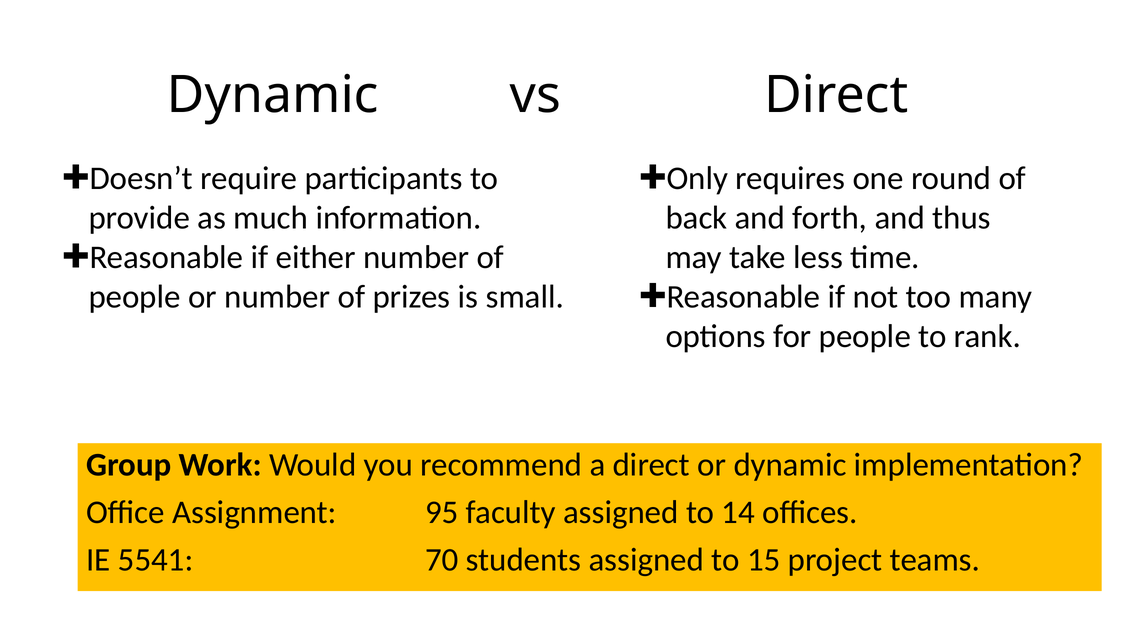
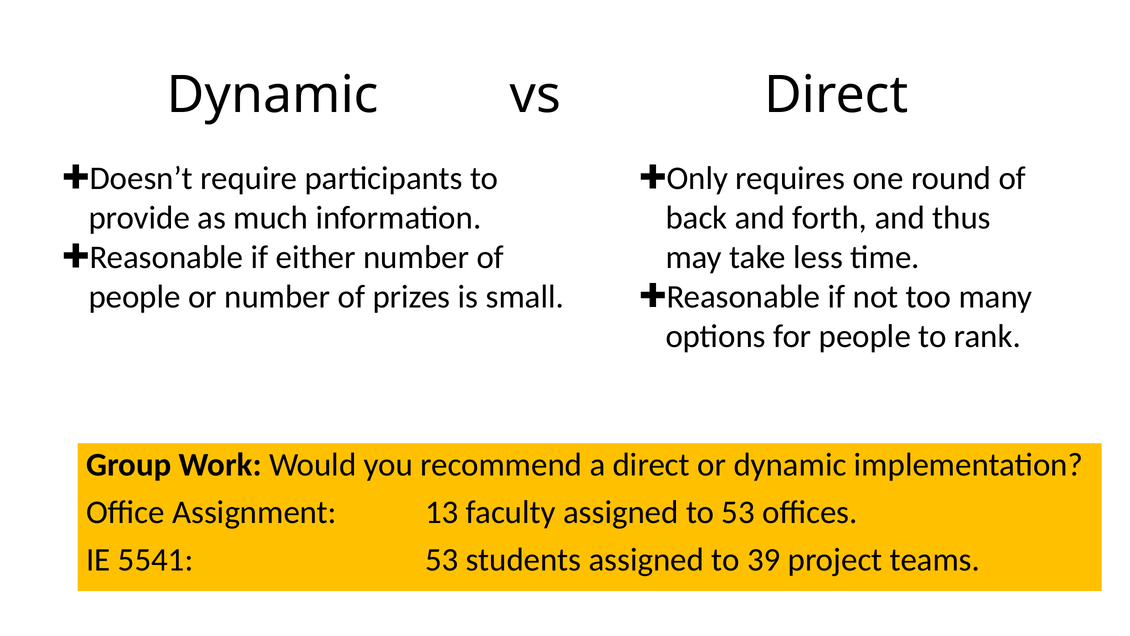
95: 95 -> 13 (442, 512)
to 14: 14 -> 53 (738, 512)
5541 70: 70 -> 53 (442, 560)
15: 15 -> 39 (764, 560)
